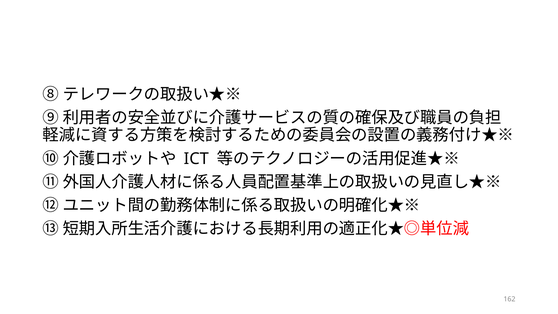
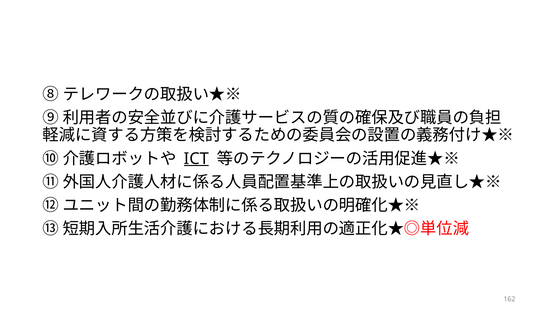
ICT underline: none -> present (196, 159)
